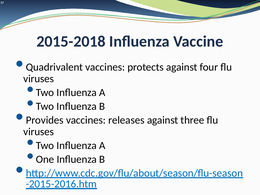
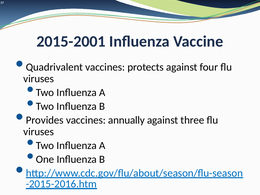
2015-2018: 2015-2018 -> 2015-2001 (71, 41)
releases: releases -> annually (126, 120)
